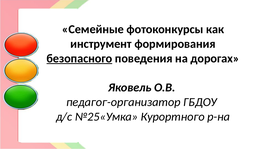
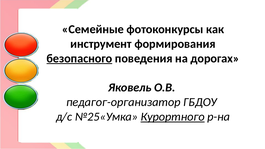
Курортного underline: none -> present (173, 117)
